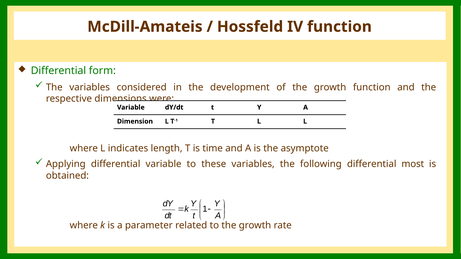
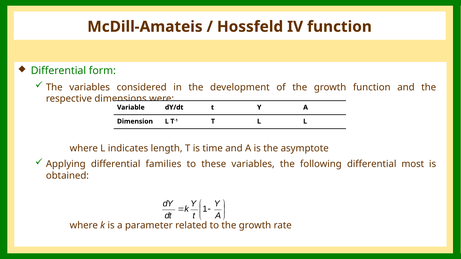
differential variable: variable -> families (164, 164)
